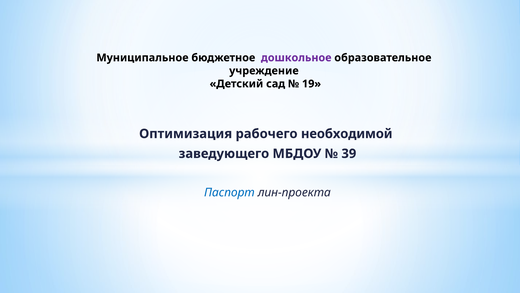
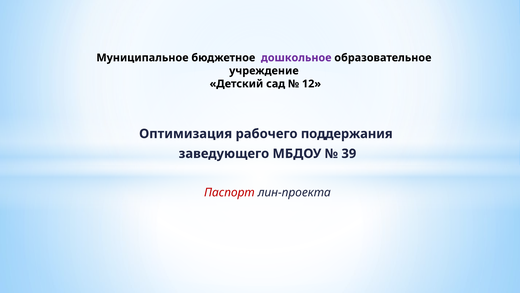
19: 19 -> 12 (312, 84)
необходимой: необходимой -> поддержания (347, 134)
Паспорт colour: blue -> red (229, 192)
